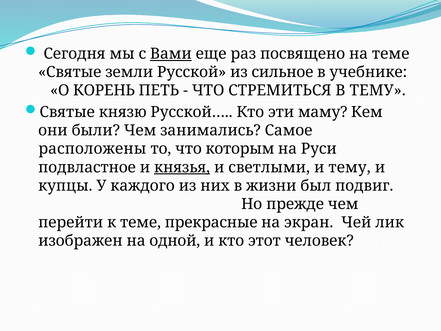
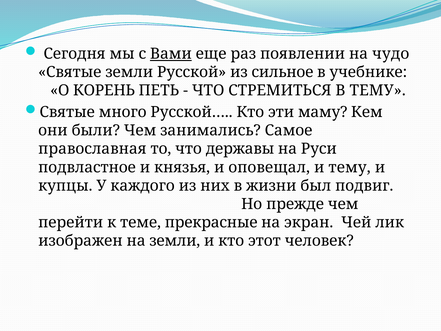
посвящено: посвящено -> появлении (303, 54)
на теме: теме -> чудо (391, 54)
князю: князю -> много (123, 112)
расположены: расположены -> православная (92, 149)
которым: которым -> державы (240, 149)
князья underline: present -> none (182, 167)
светлыми: светлыми -> оповещал (269, 167)
на одной: одной -> земли (175, 241)
